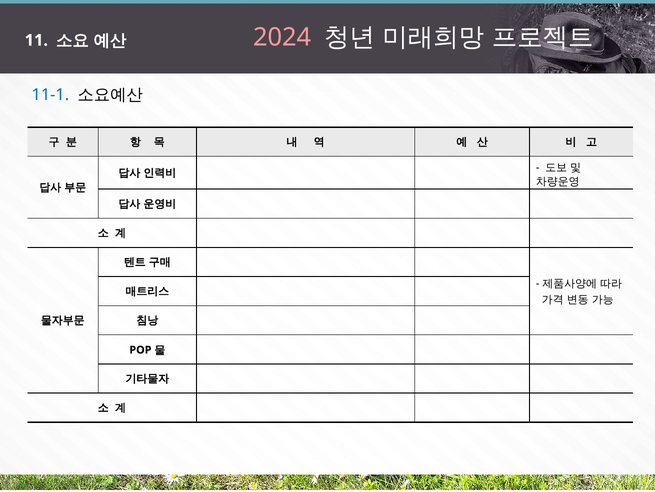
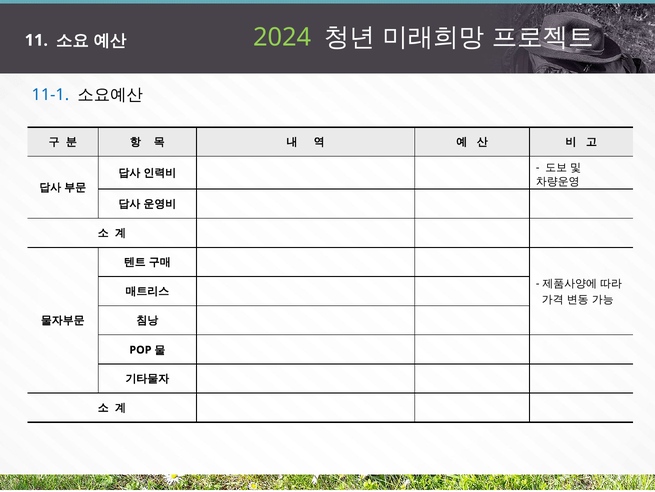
2024 colour: pink -> light green (282, 37)
